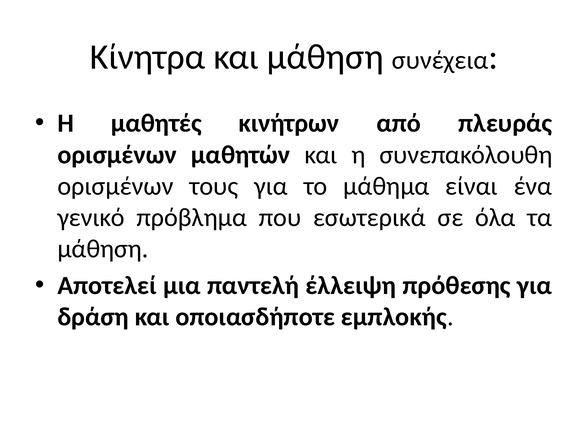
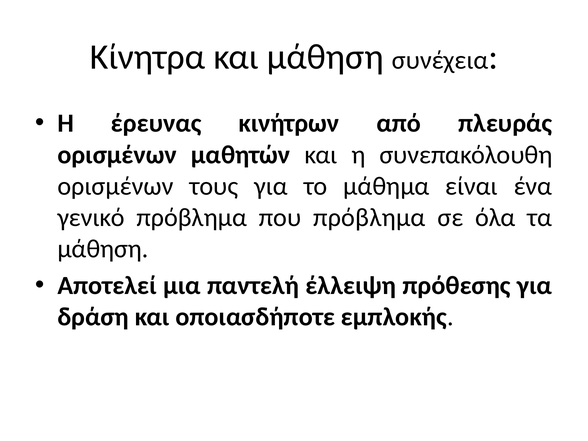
µαθητές: µαθητές -> έρευνας (156, 123)
που εσωτερικά: εσωτερικά -> πρόβλημα (369, 218)
